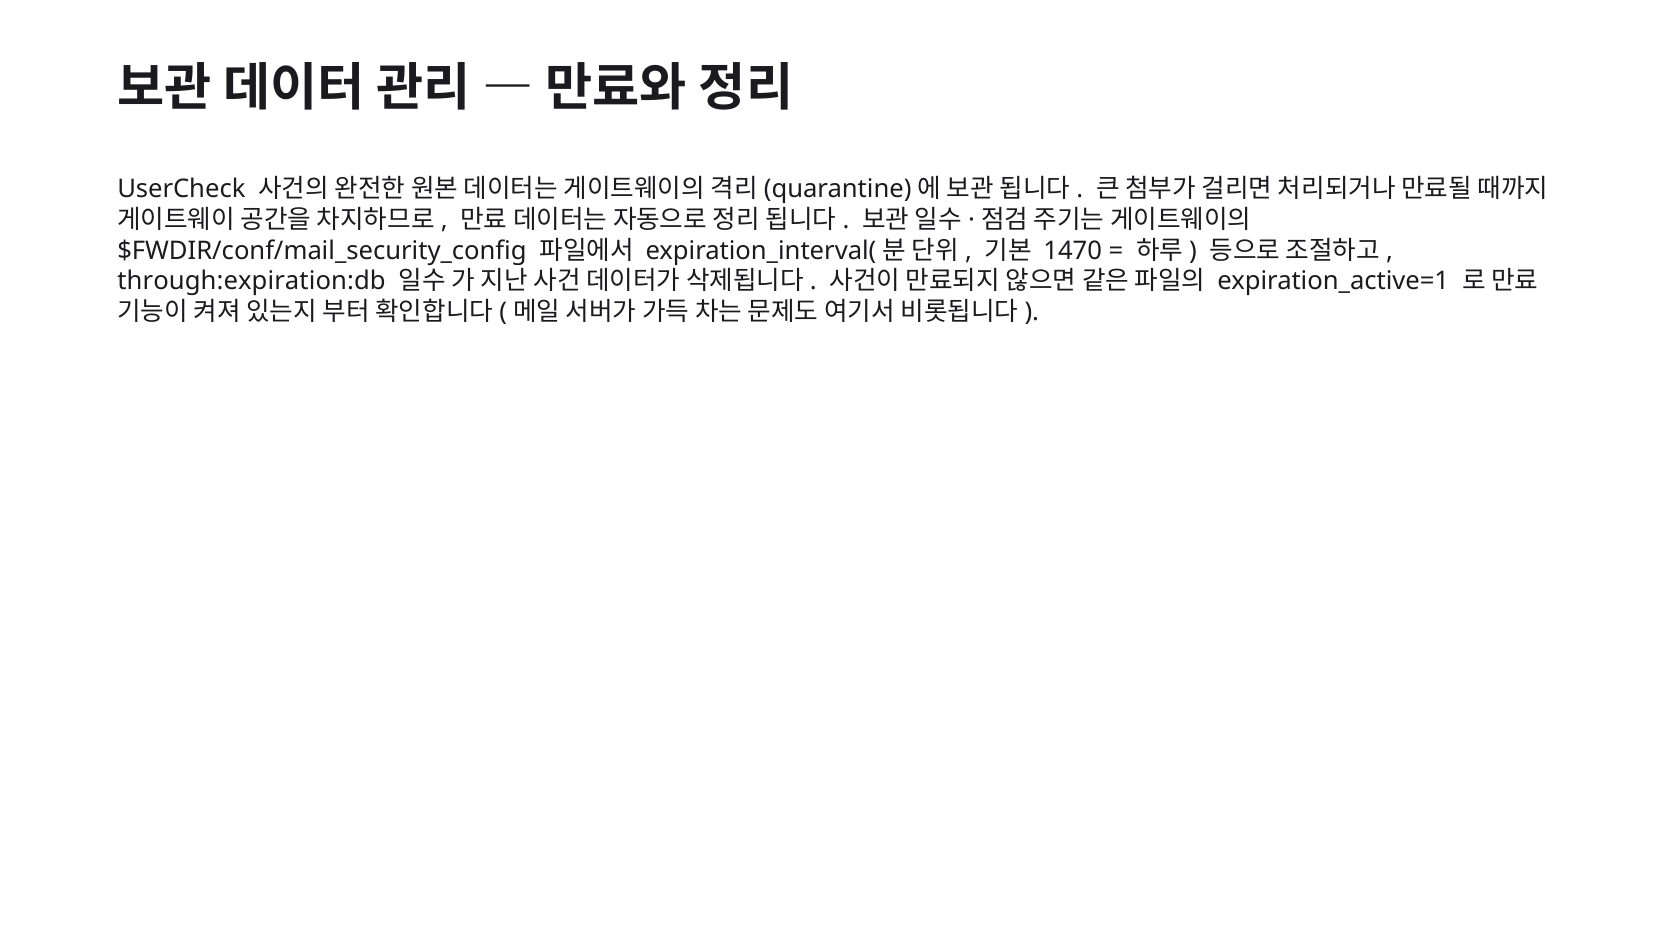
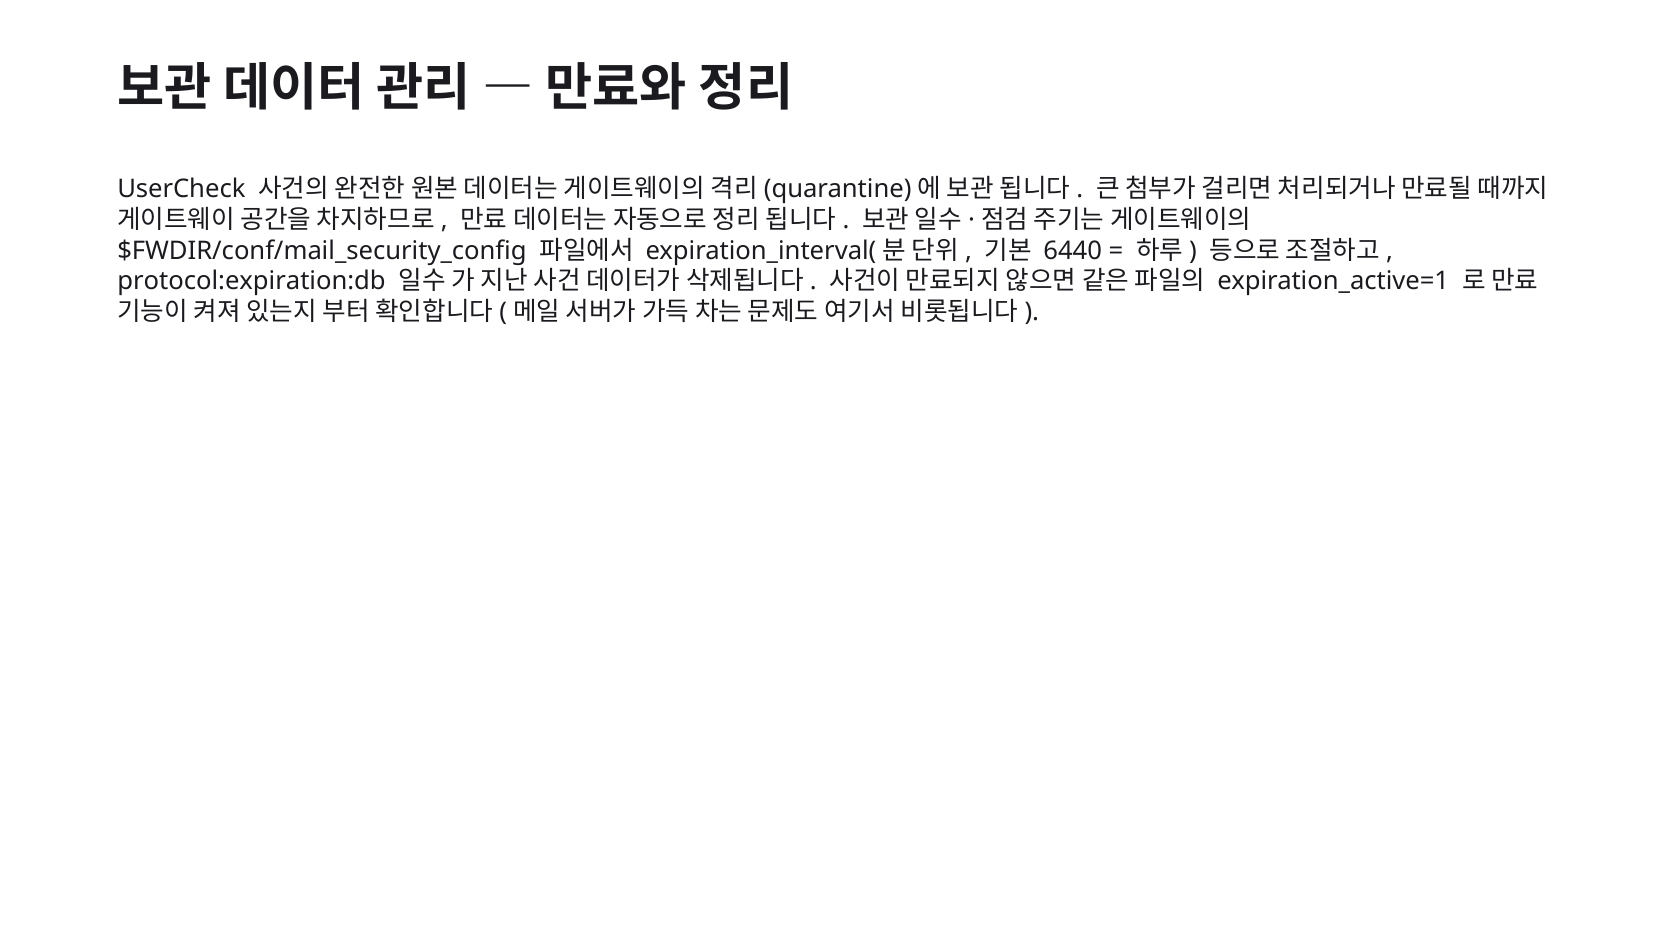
1470: 1470 -> 6440 (1073, 251)
through:expiration:db: through:expiration:db -> protocol:expiration:db (252, 281)
